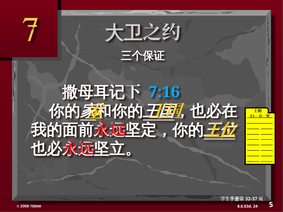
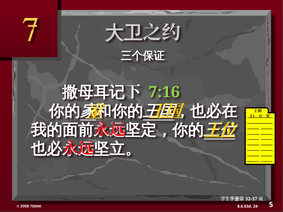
7:16 colour: light blue -> light green (164, 92)
